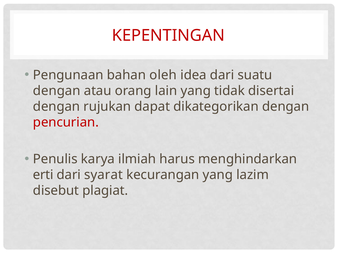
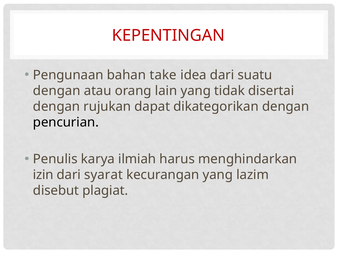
oleh: oleh -> take (163, 75)
pencurian colour: red -> black (66, 123)
erti: erti -> izin (43, 175)
